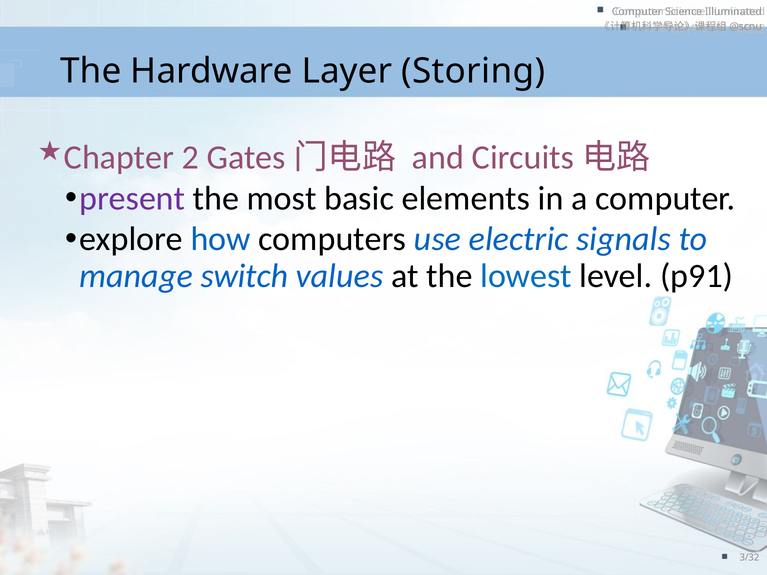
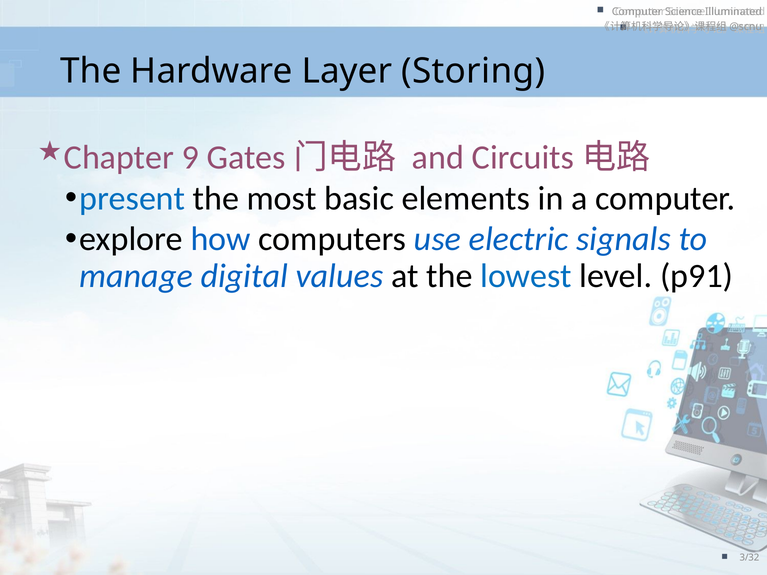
2: 2 -> 9 (190, 158)
present colour: purple -> blue (132, 198)
switch: switch -> digital (244, 276)
